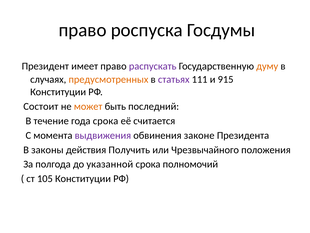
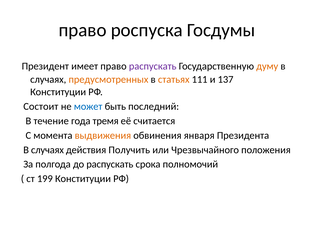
статьях colour: purple -> orange (174, 79)
915: 915 -> 137 (226, 79)
может colour: orange -> blue (88, 106)
года срока: срока -> тремя (106, 121)
выдвижения colour: purple -> orange (103, 135)
законе: законе -> января (199, 135)
законы: законы -> случаях (47, 150)
до указанной: указанной -> распускать (110, 164)
105: 105 -> 199 (45, 178)
